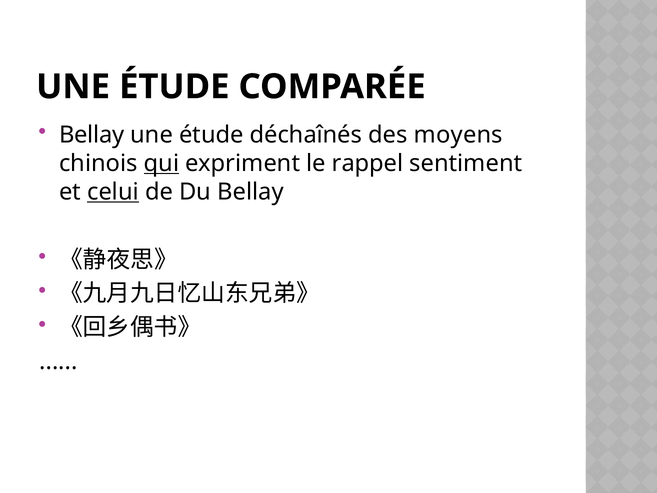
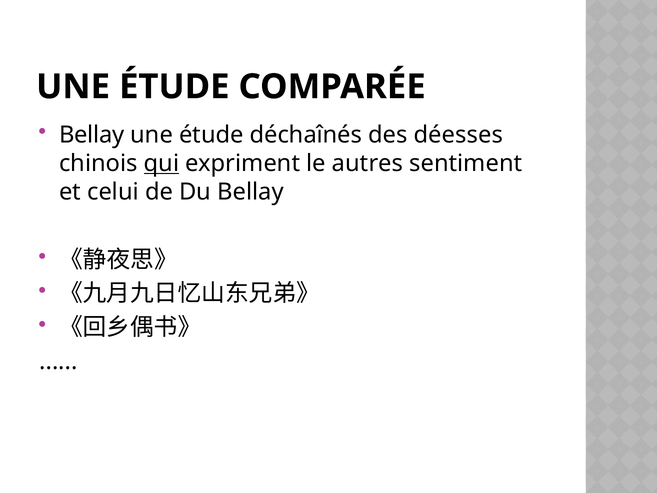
moyens: moyens -> déesses (458, 135)
rappel: rappel -> autres (368, 163)
celui underline: present -> none (113, 192)
